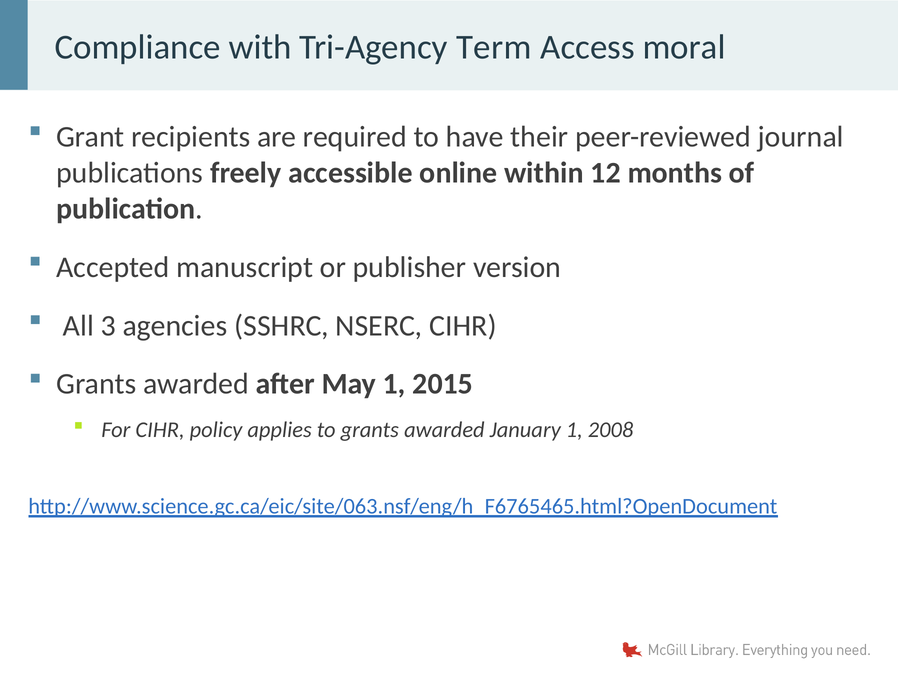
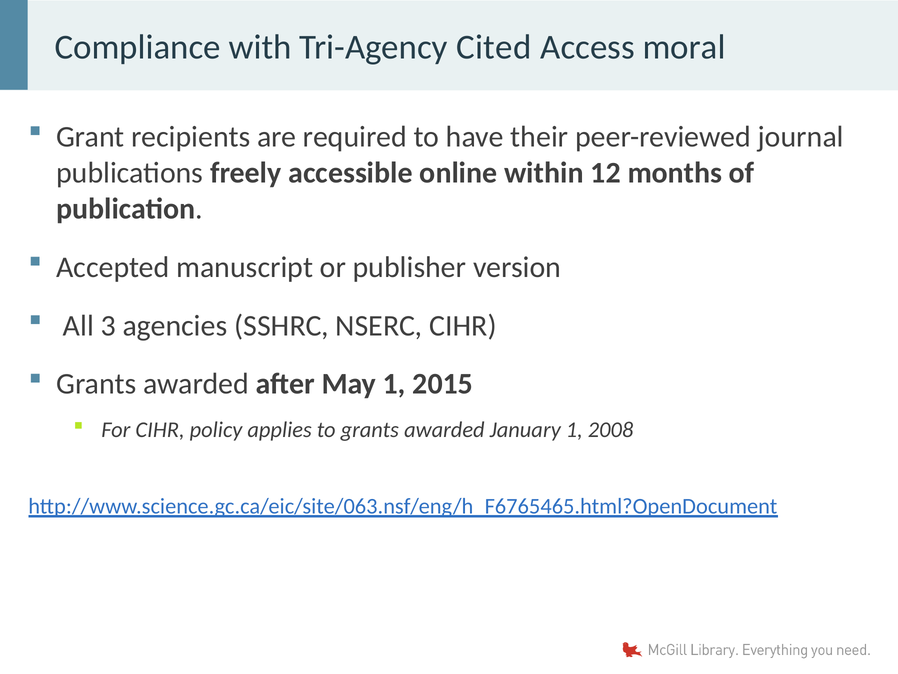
Term: Term -> Cited (494, 47)
